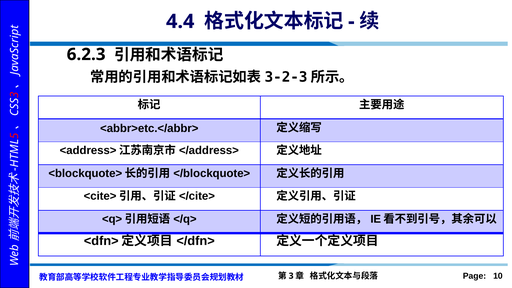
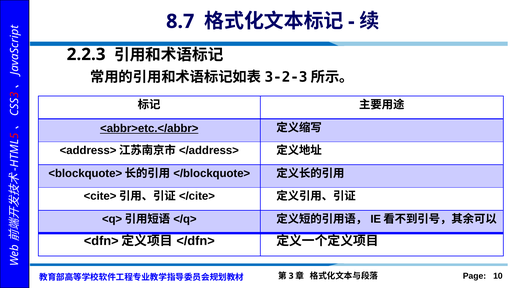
4.4: 4.4 -> 8.7 (180, 21)
6.2.3: 6.2.3 -> 2.2.3 (86, 54)
<abbr>etc.</abbr> underline: none -> present (149, 128)
